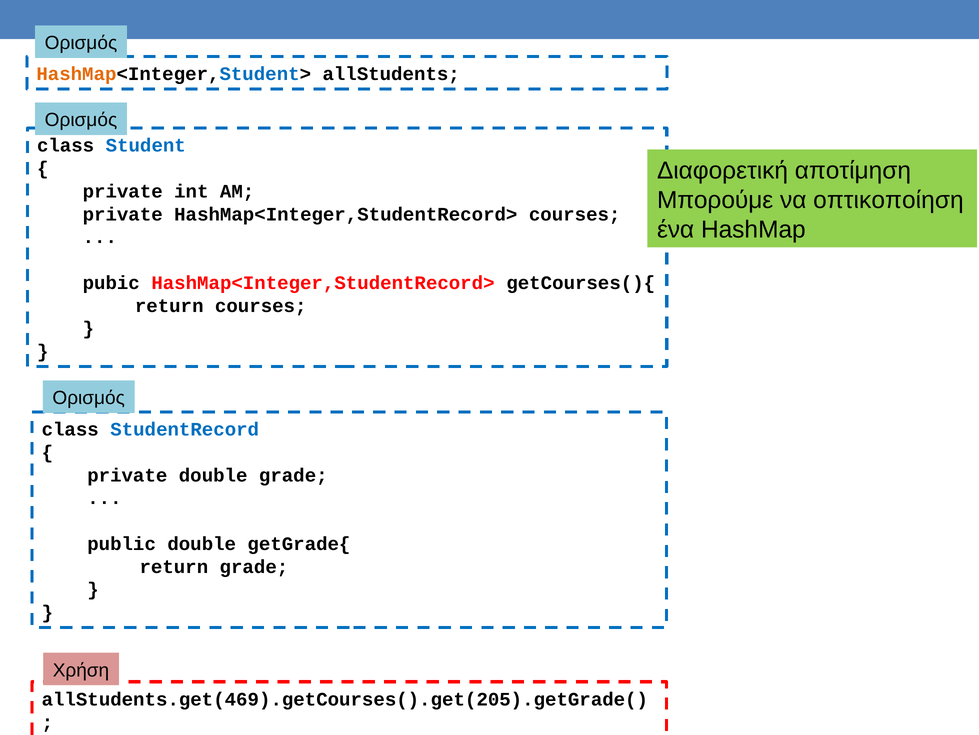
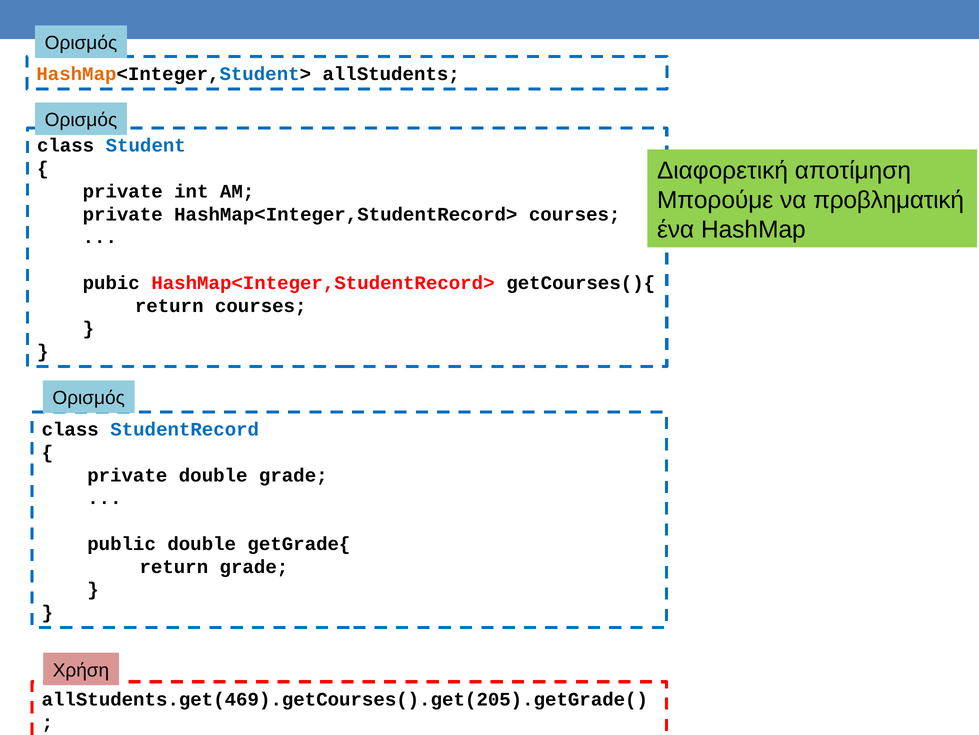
οπτικοποίηση: οπτικοποίηση -> προβληματική (889, 200)
